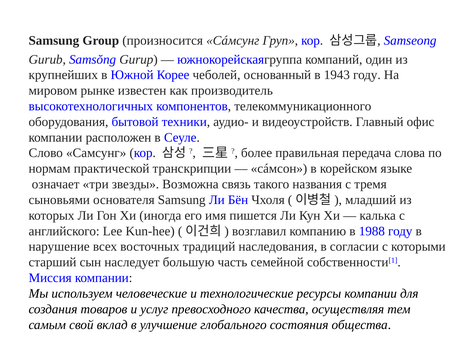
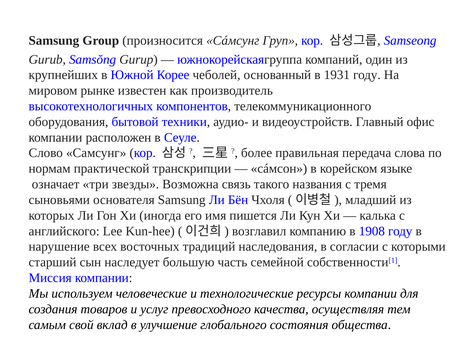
1943: 1943 -> 1931 (337, 75)
1988: 1988 -> 1908 (372, 231)
